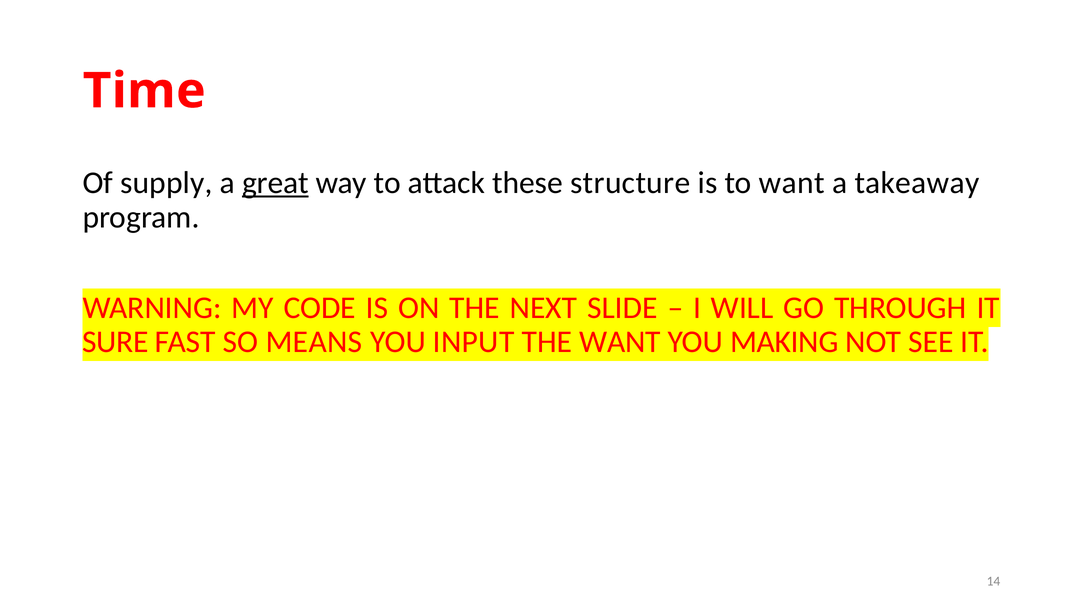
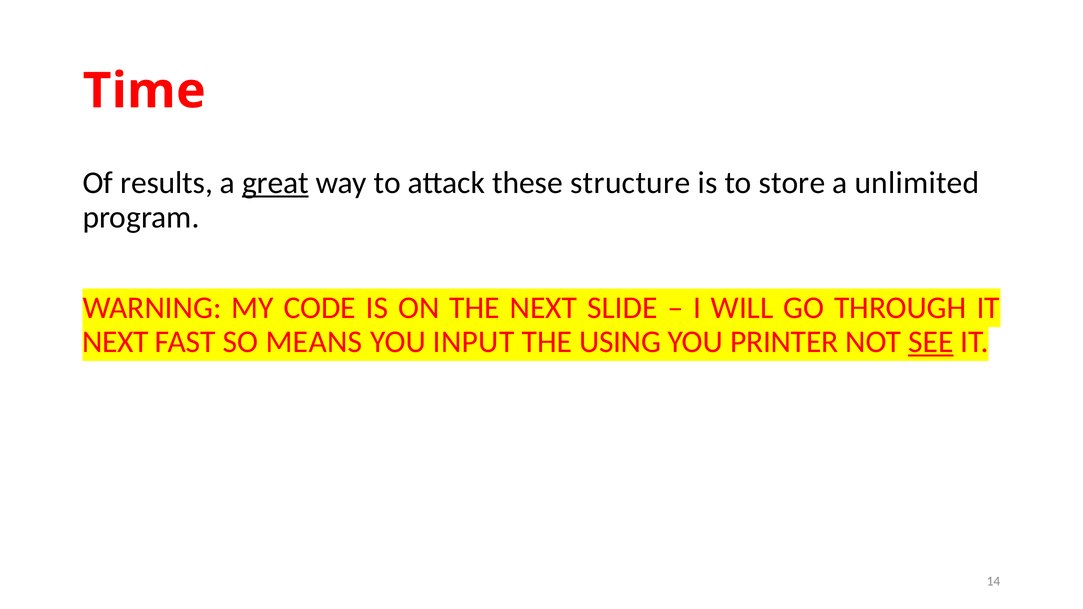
supply: supply -> results (167, 183)
to want: want -> store (792, 183)
takeaway: takeaway -> unlimited (917, 183)
SURE: SURE -> NEXT (115, 342)
THE WANT: WANT -> USING (620, 342)
MAKING: MAKING -> PRINTER (784, 342)
SEE underline: none -> present (931, 342)
